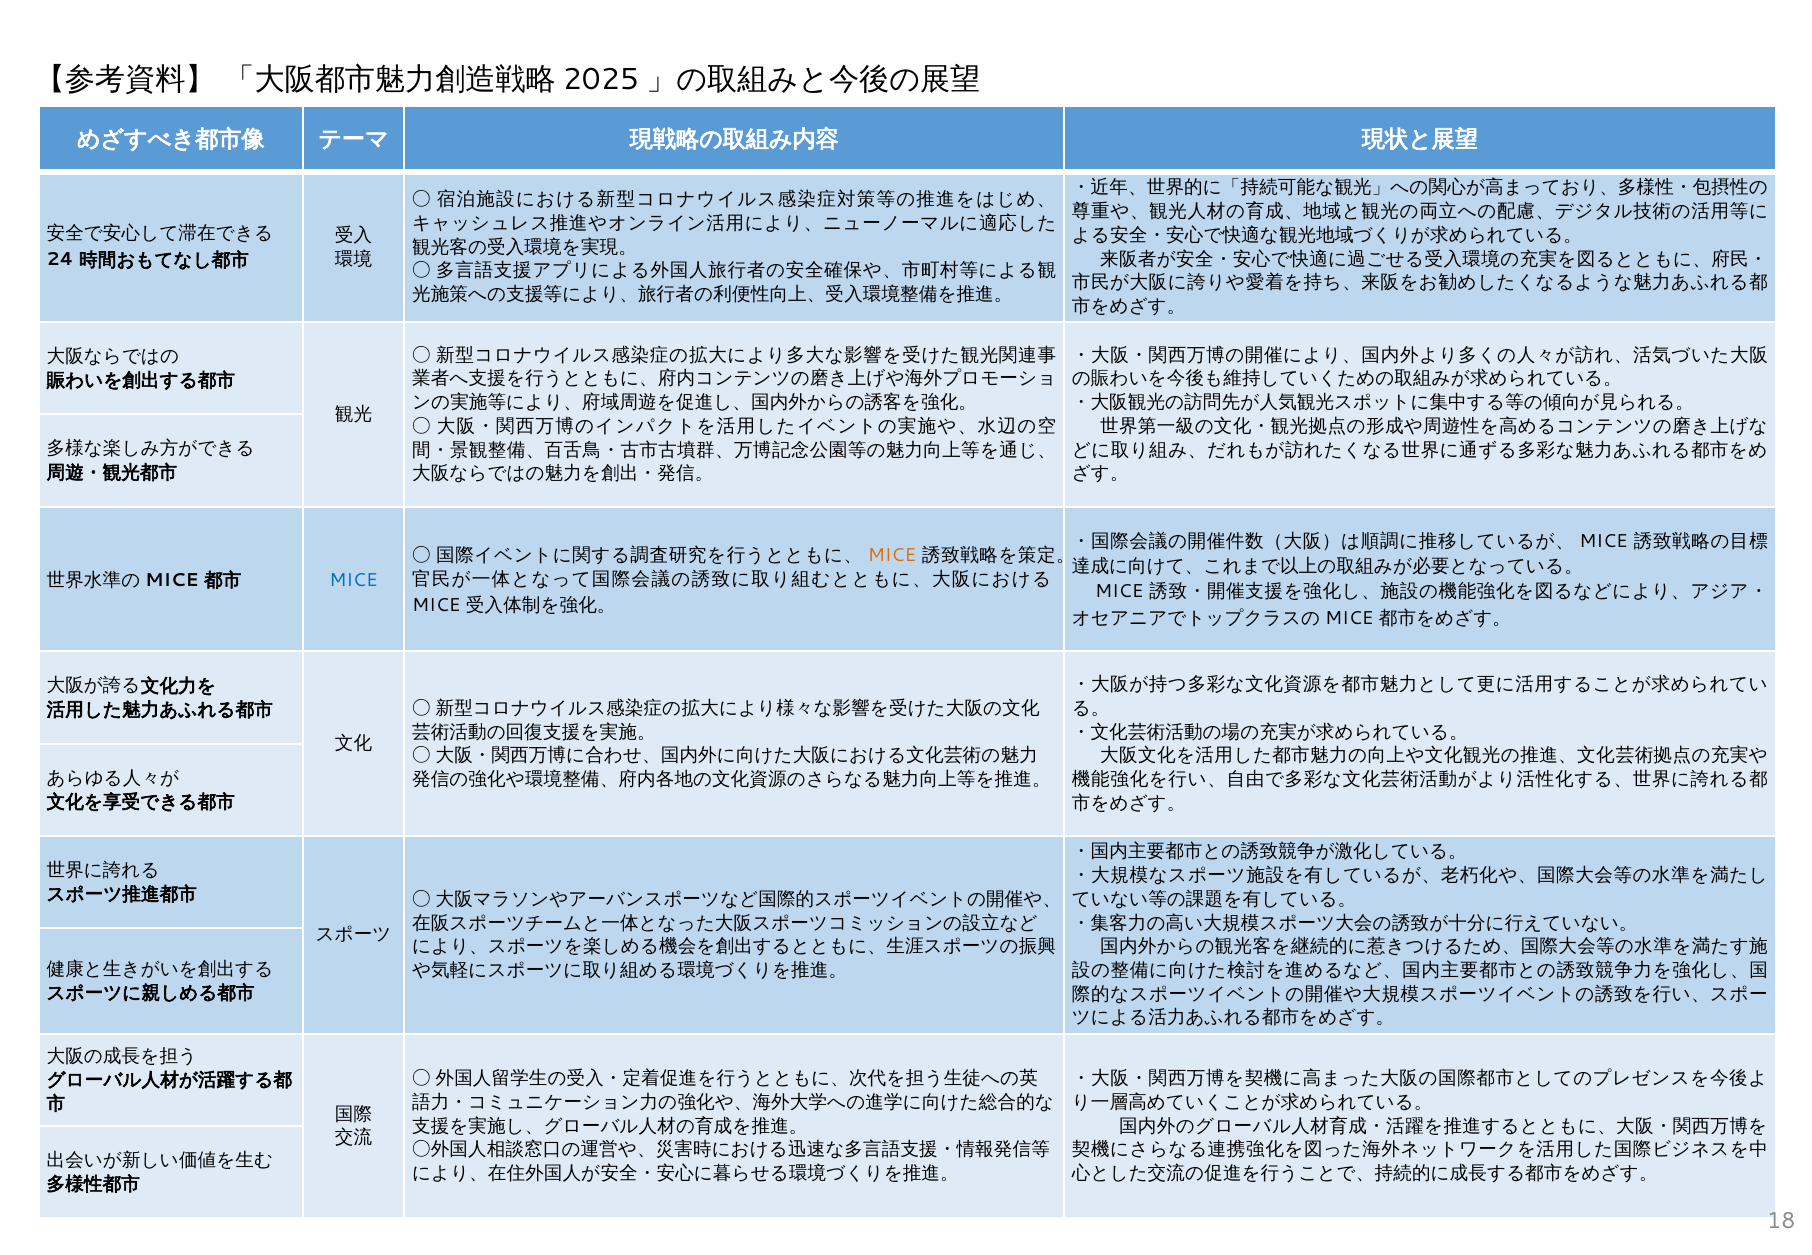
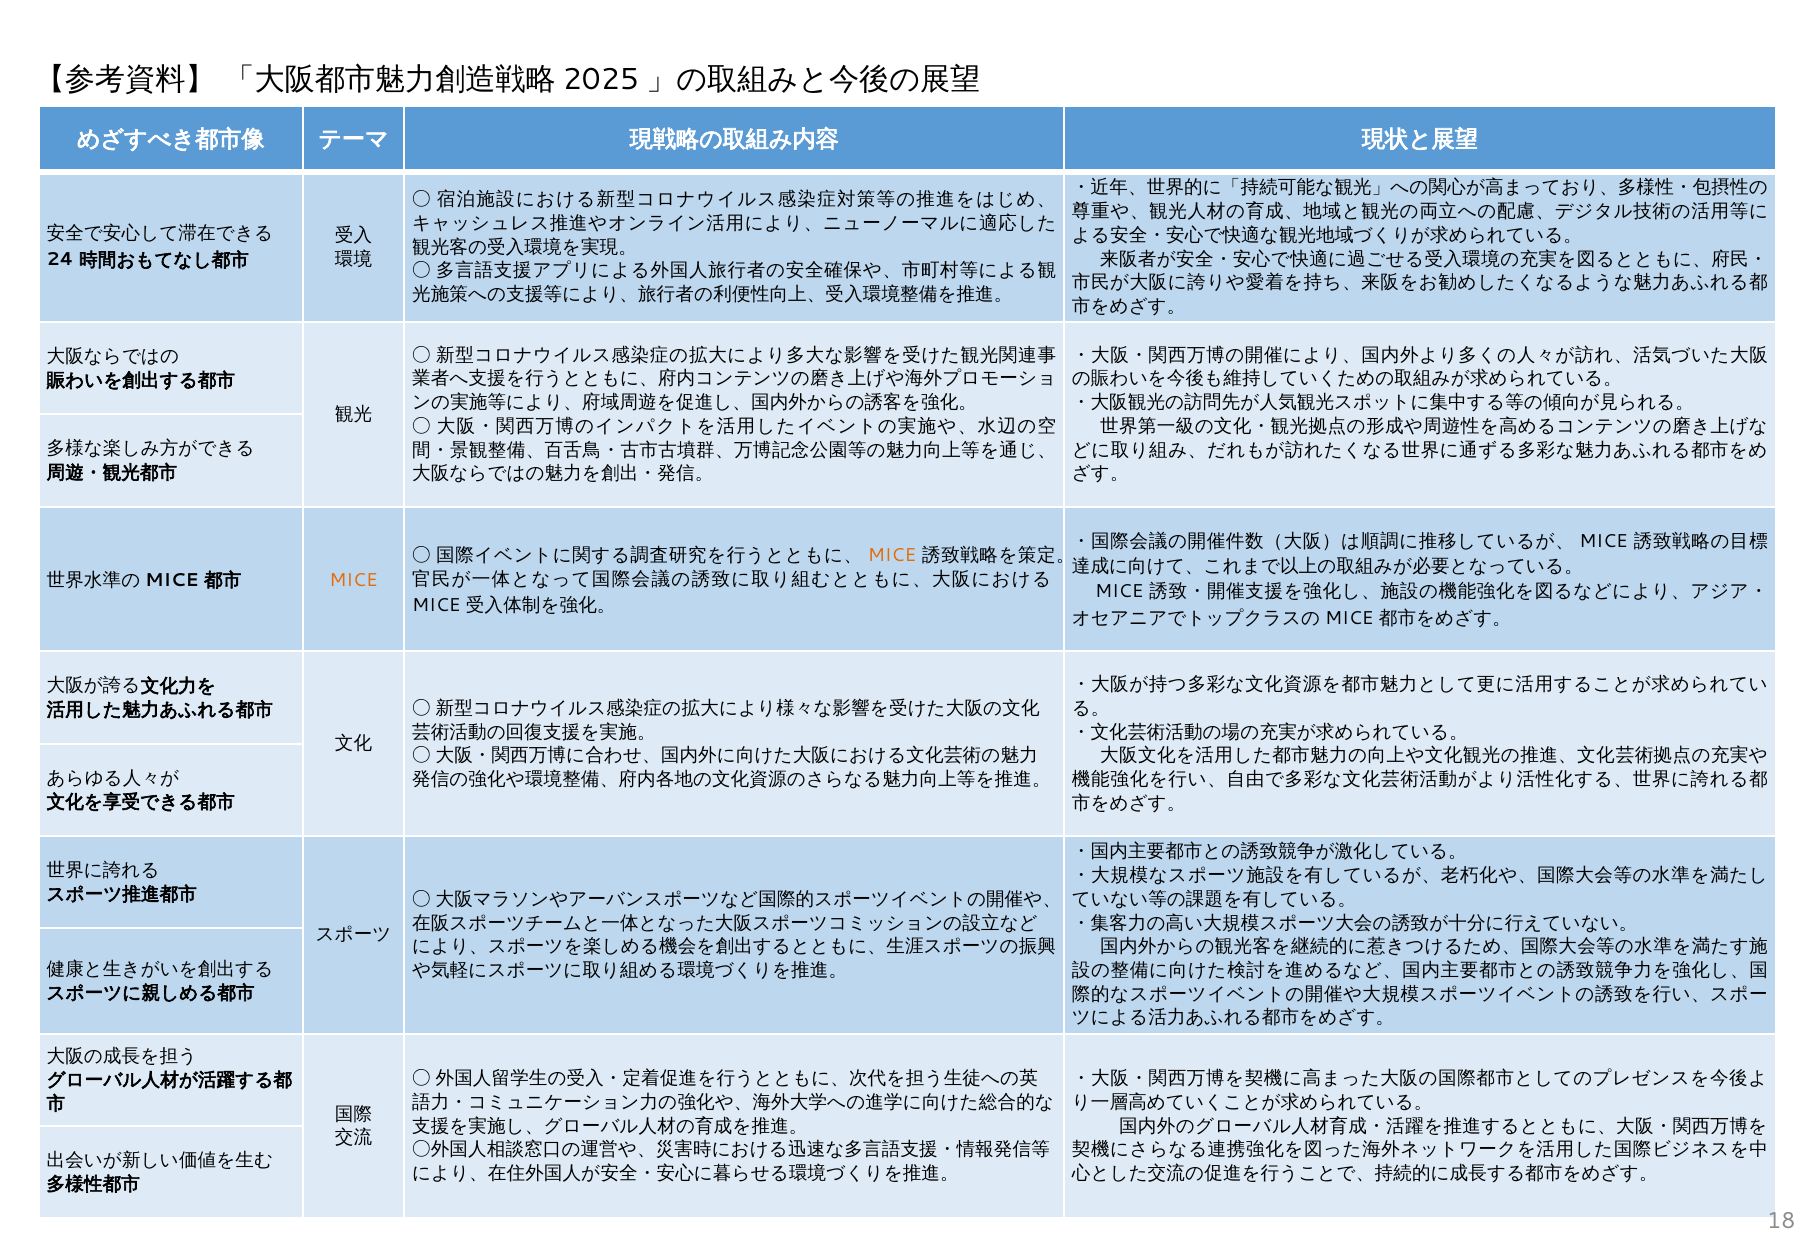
MICE colour: blue -> orange (353, 580)
